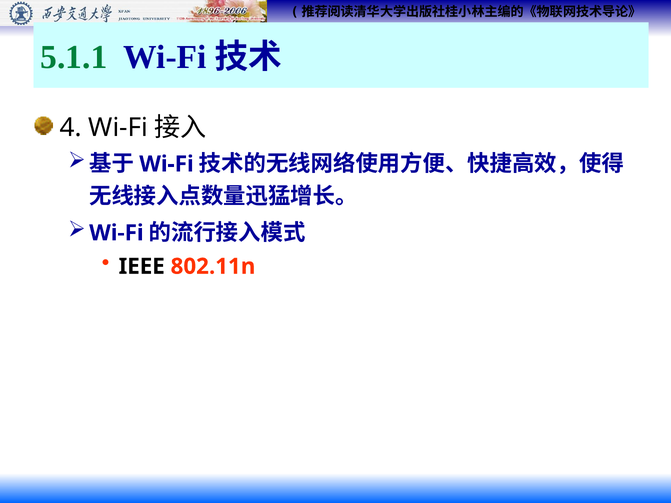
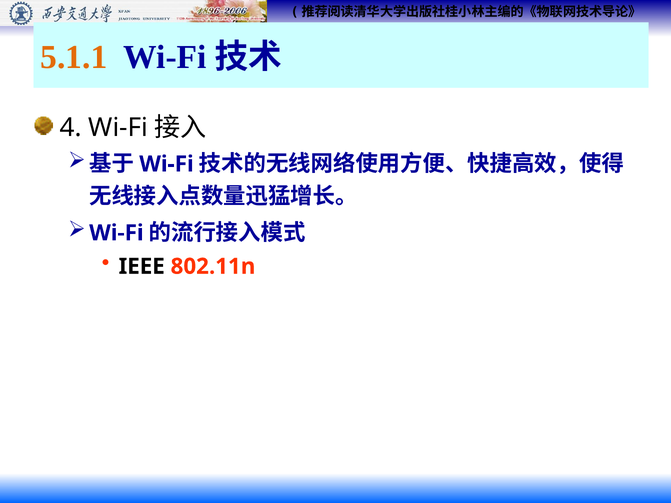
5.1.1 colour: green -> orange (74, 57)
